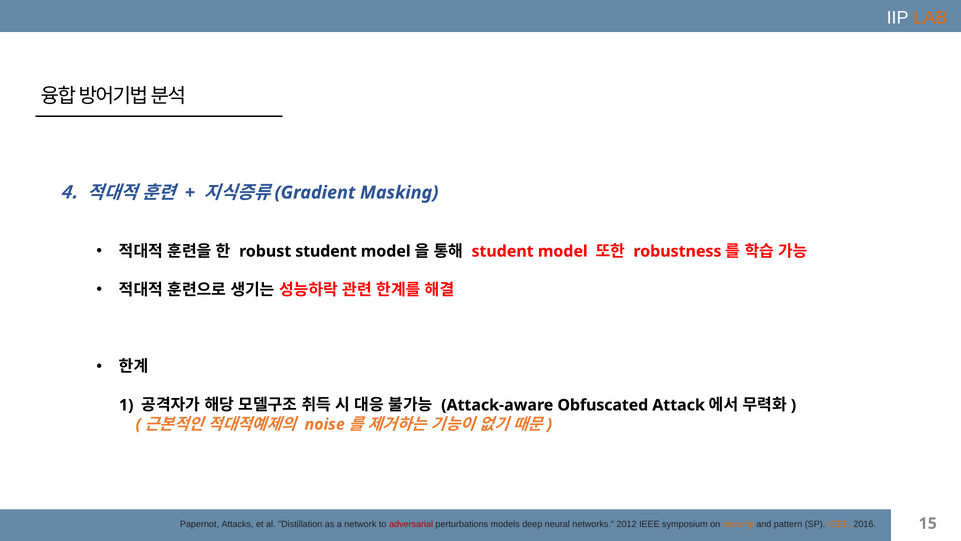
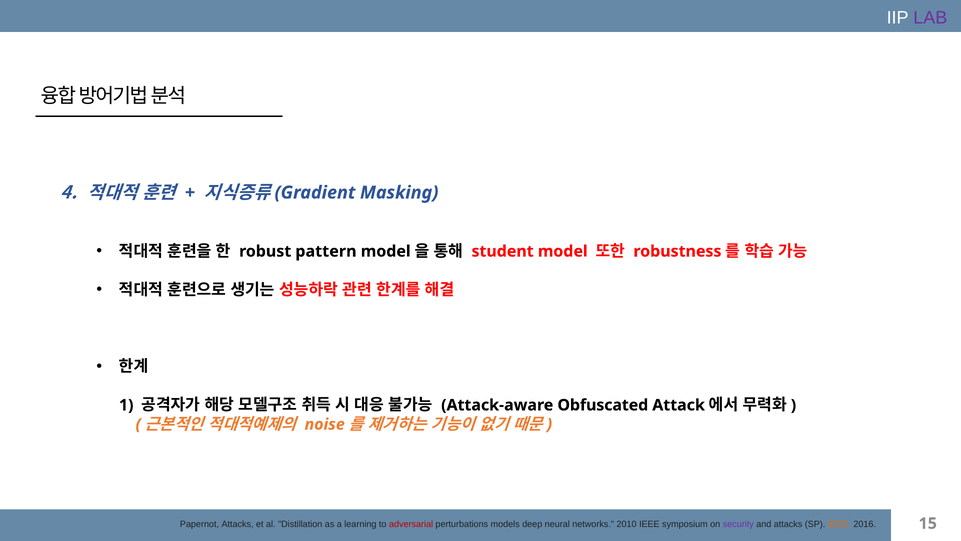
LAB colour: orange -> purple (930, 18)
robust student: student -> pattern (326, 251)
network: network -> learning (360, 524)
2012: 2012 -> 2010 (627, 524)
security colour: orange -> purple (738, 524)
and pattern: pattern -> attacks (788, 524)
